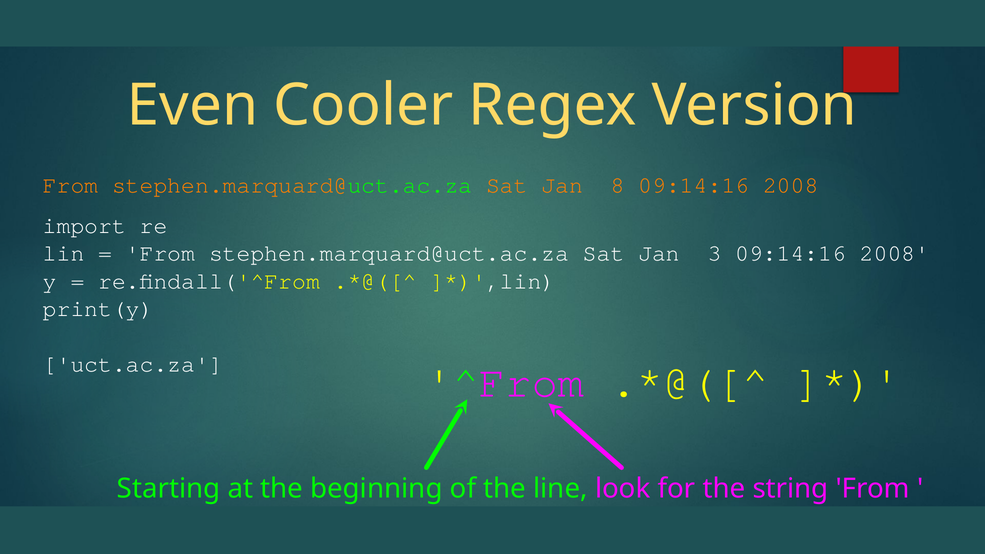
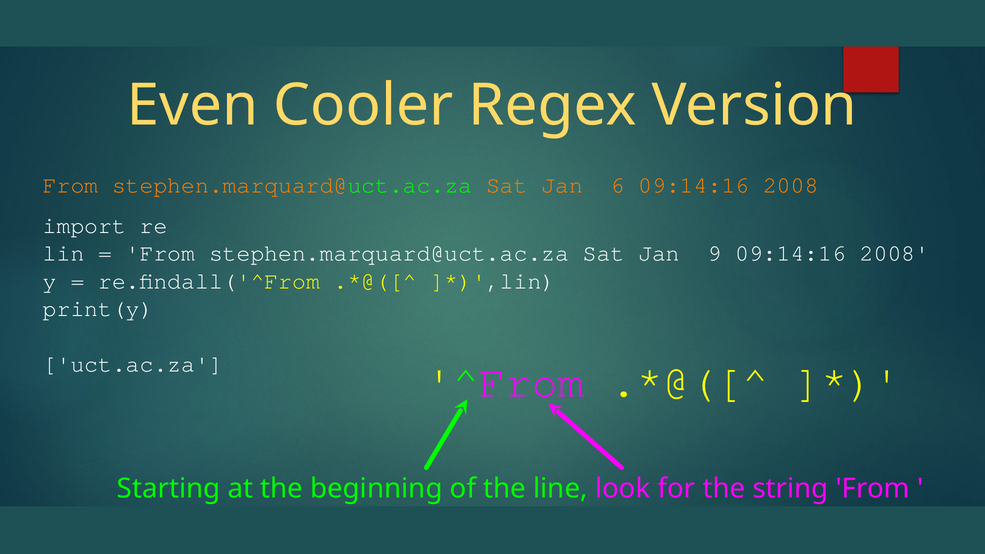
8: 8 -> 6 (618, 185)
3: 3 -> 9 (714, 253)
